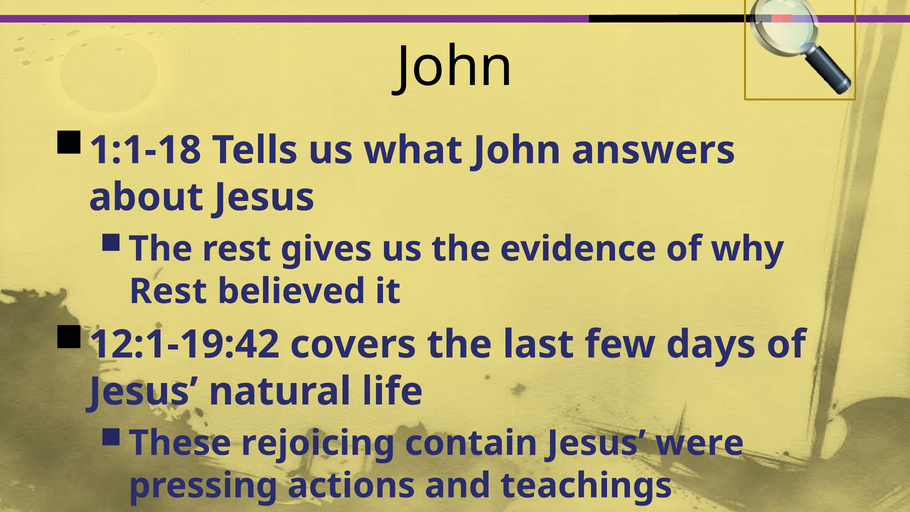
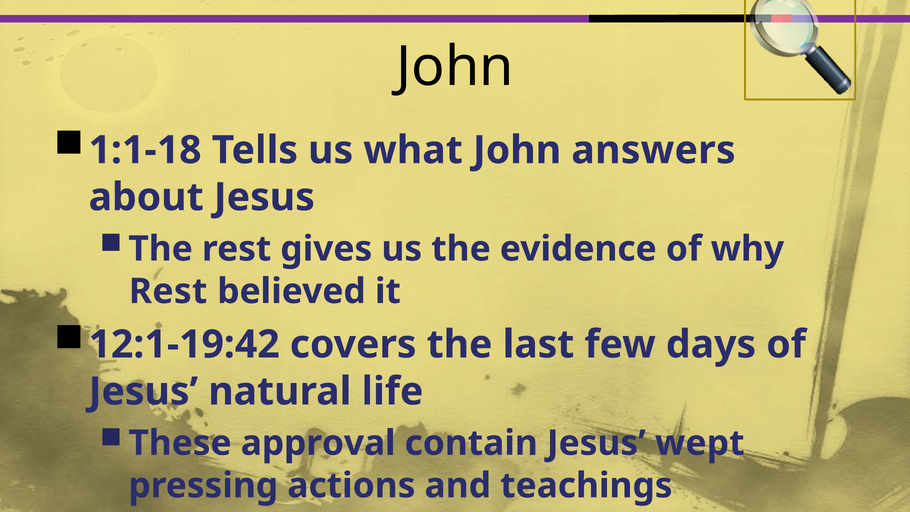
rejoicing: rejoicing -> approval (318, 443)
were: were -> wept (700, 443)
